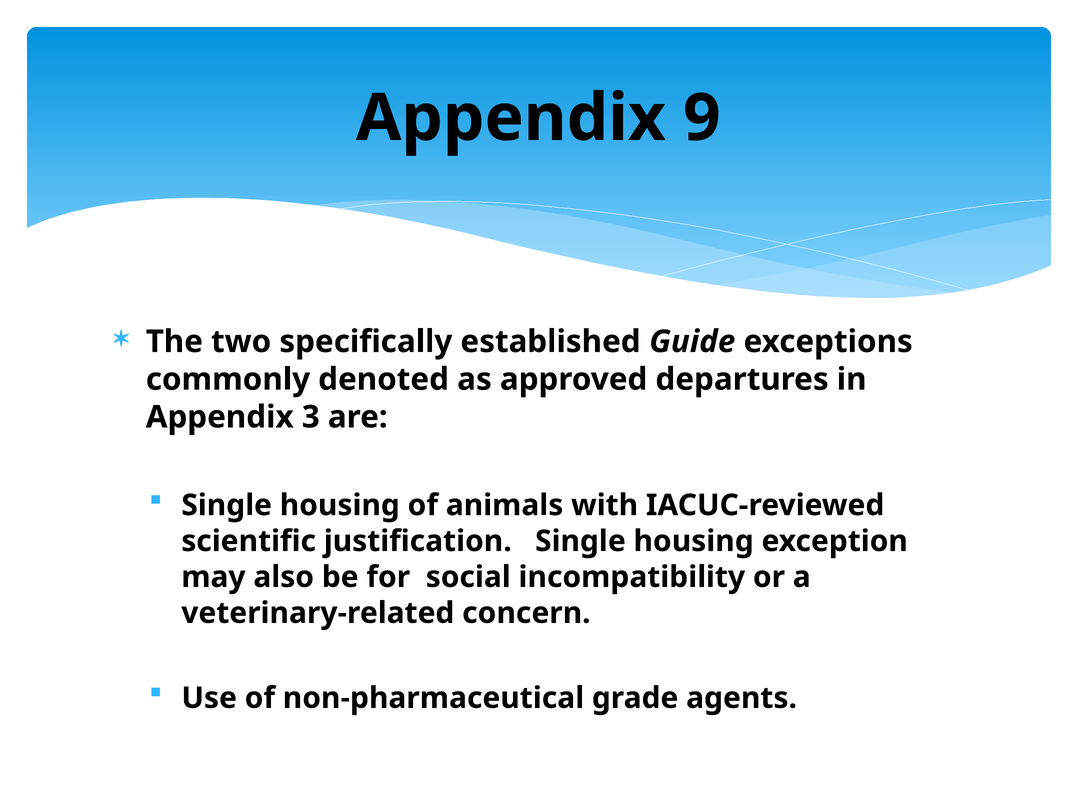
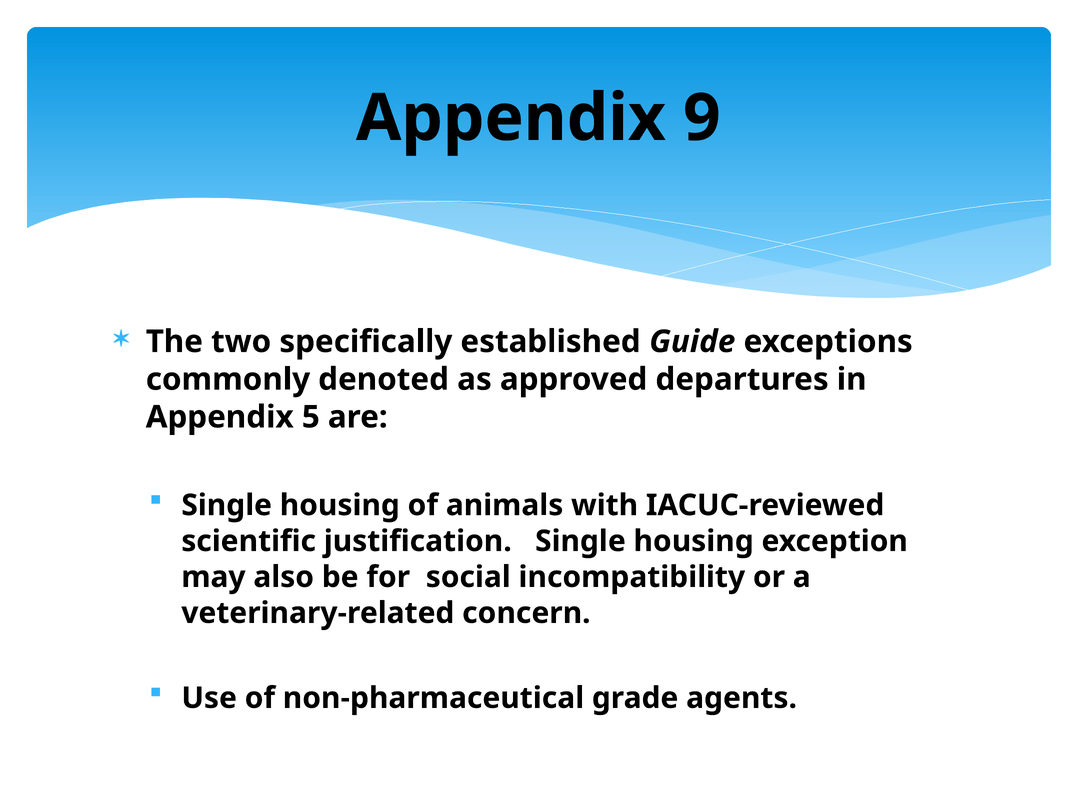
3: 3 -> 5 (311, 417)
